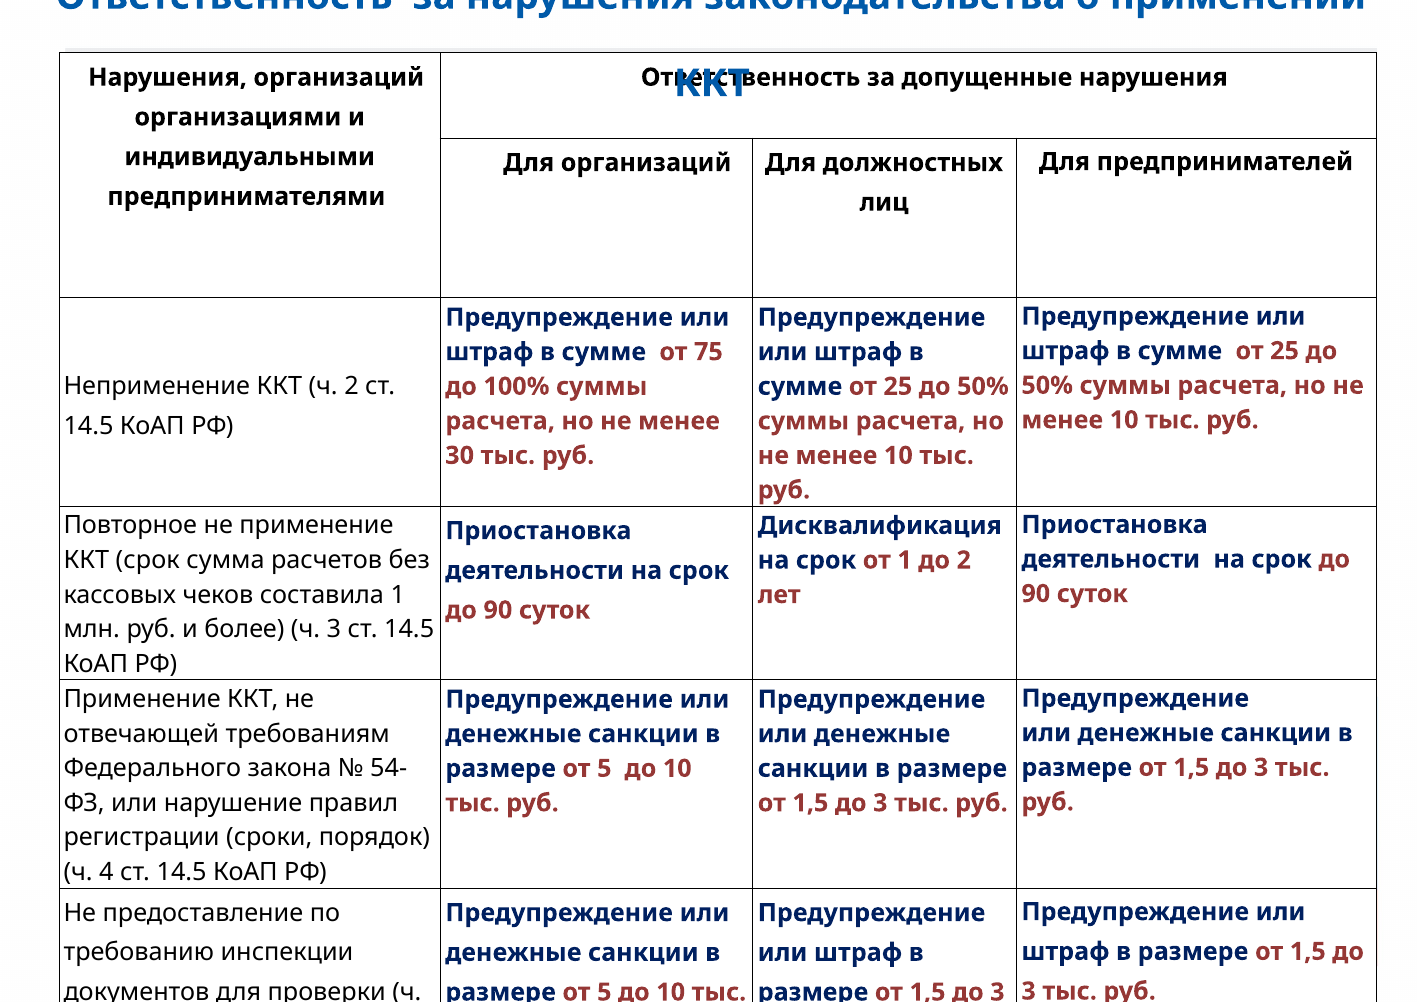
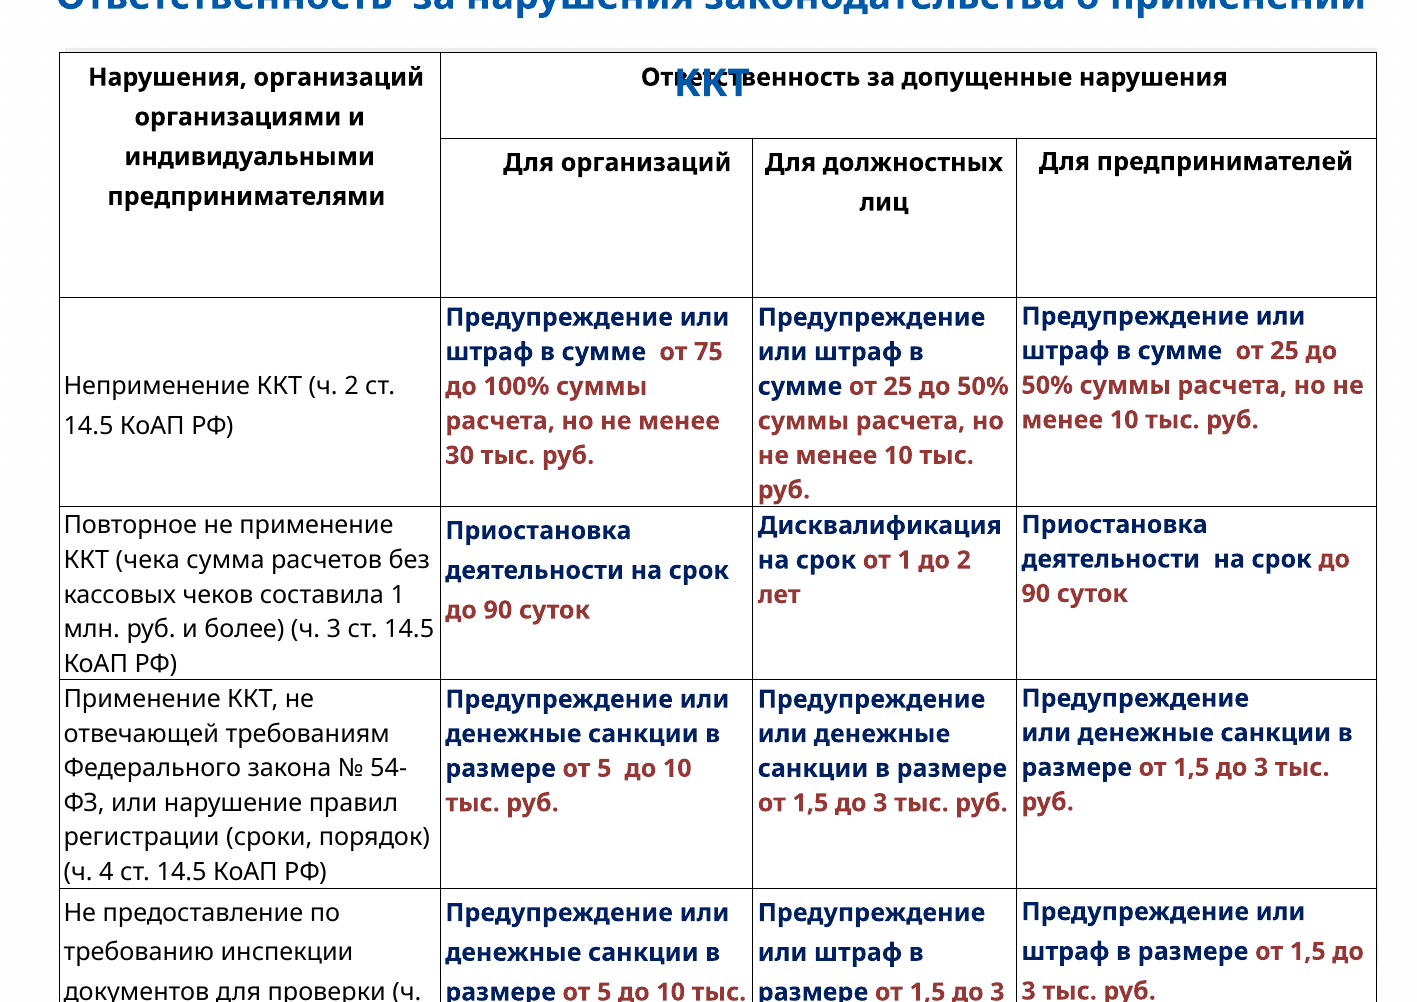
ККТ срок: срок -> чека (148, 560)
